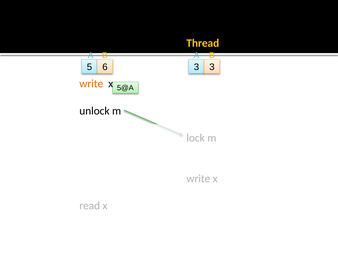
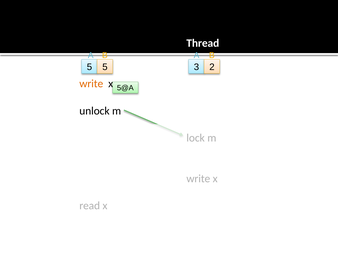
Thread colour: yellow -> white (203, 43)
5 6: 6 -> 5 (105, 67)
3 3: 3 -> 2 (212, 67)
